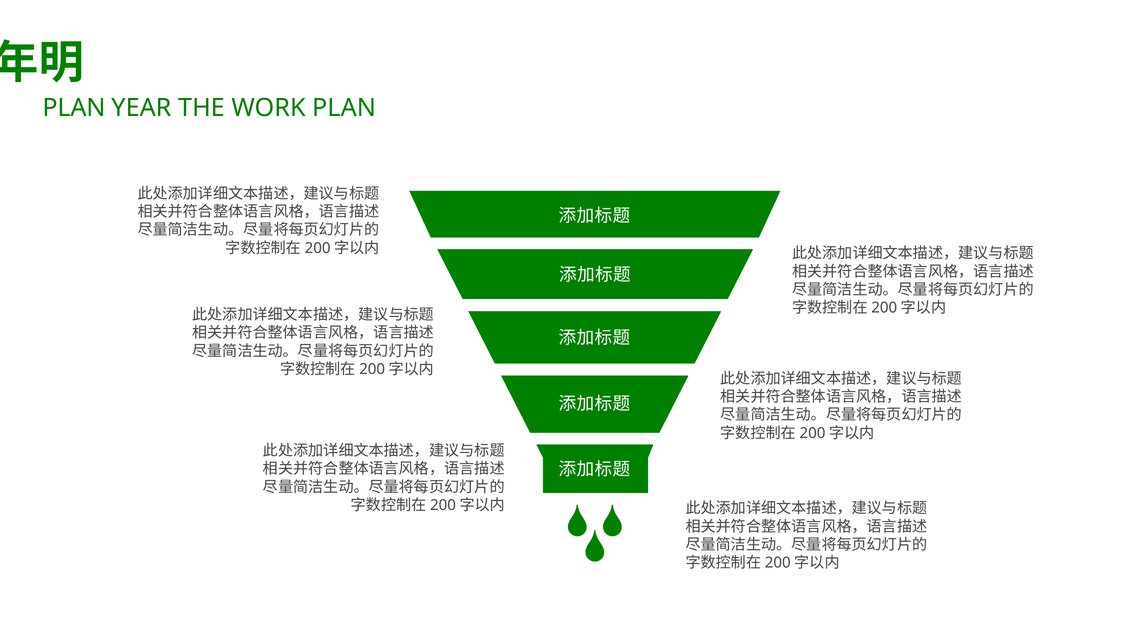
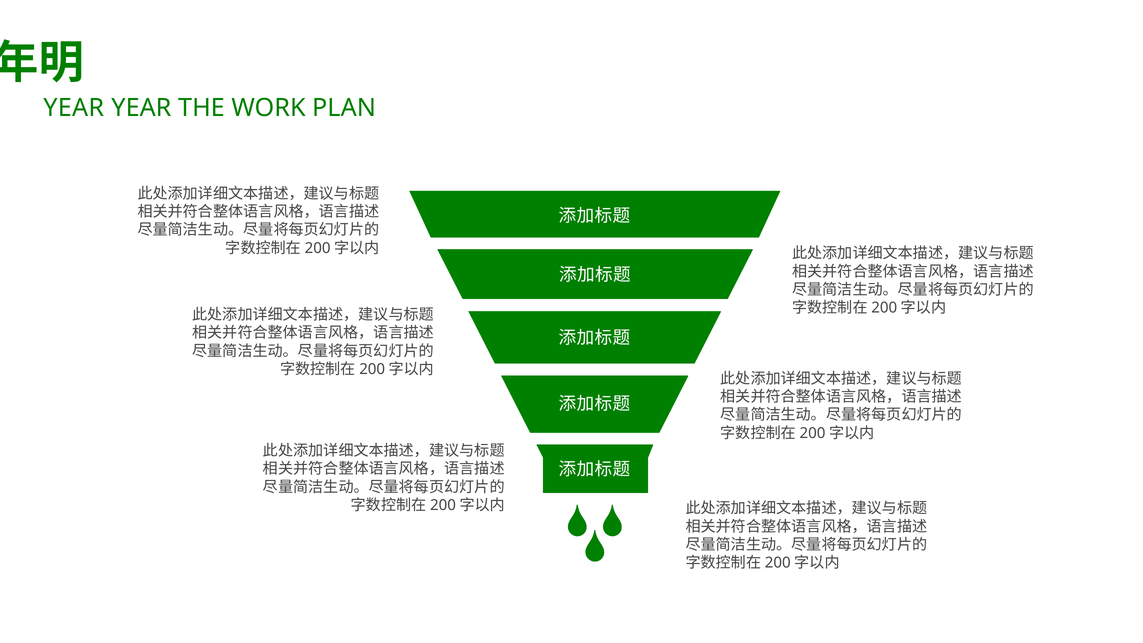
PLAN: PLAN -> YEAR (74, 108)
